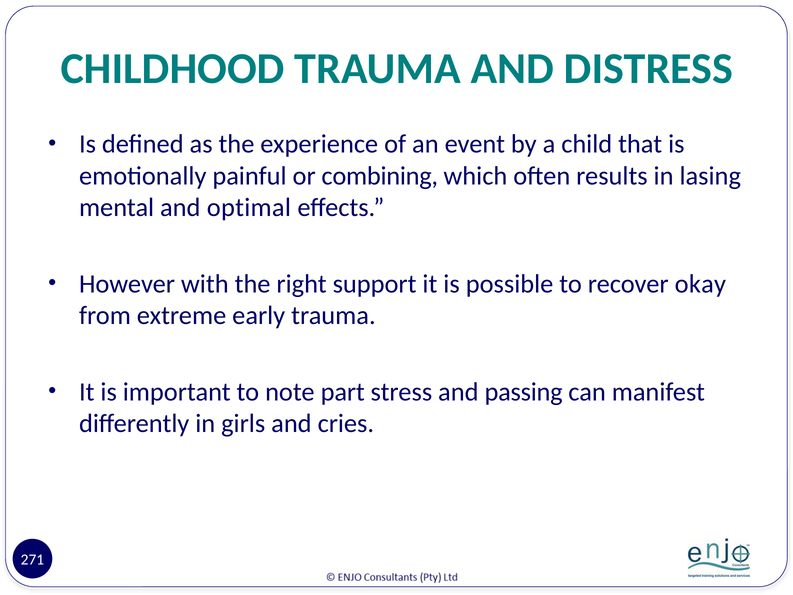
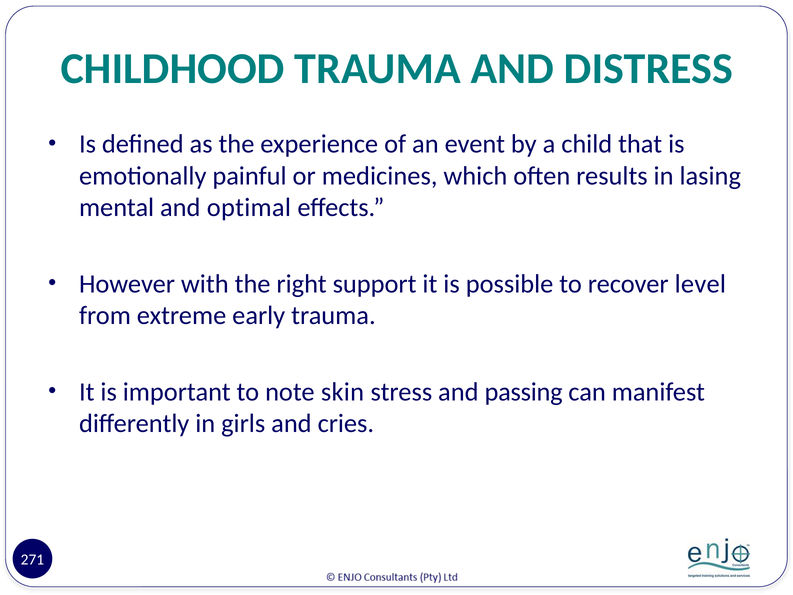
combining: combining -> medicines (380, 176)
okay: okay -> level (700, 284)
part: part -> skin (343, 392)
